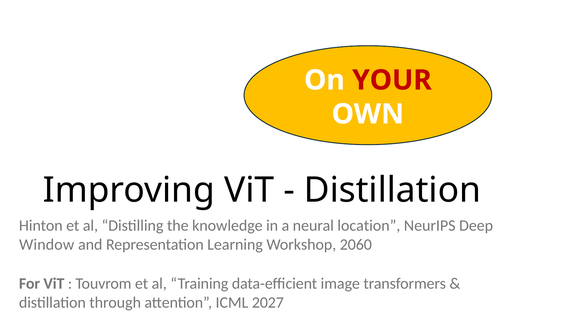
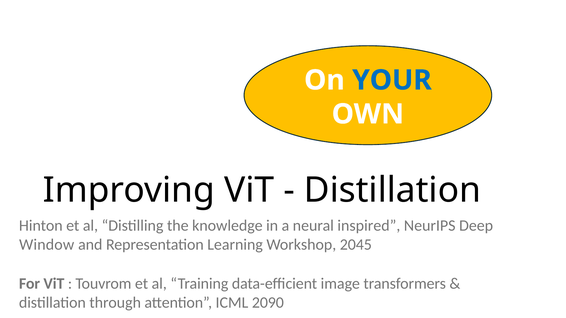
YOUR colour: red -> blue (392, 80)
location: location -> inspired (369, 226)
2060: 2060 -> 2045 (356, 245)
2027: 2027 -> 2090 (268, 303)
